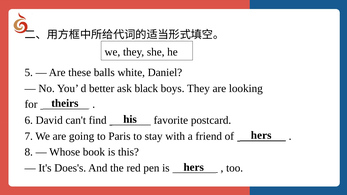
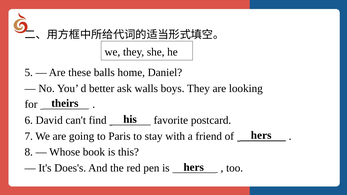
white: white -> home (131, 73)
black: black -> walls (146, 88)
